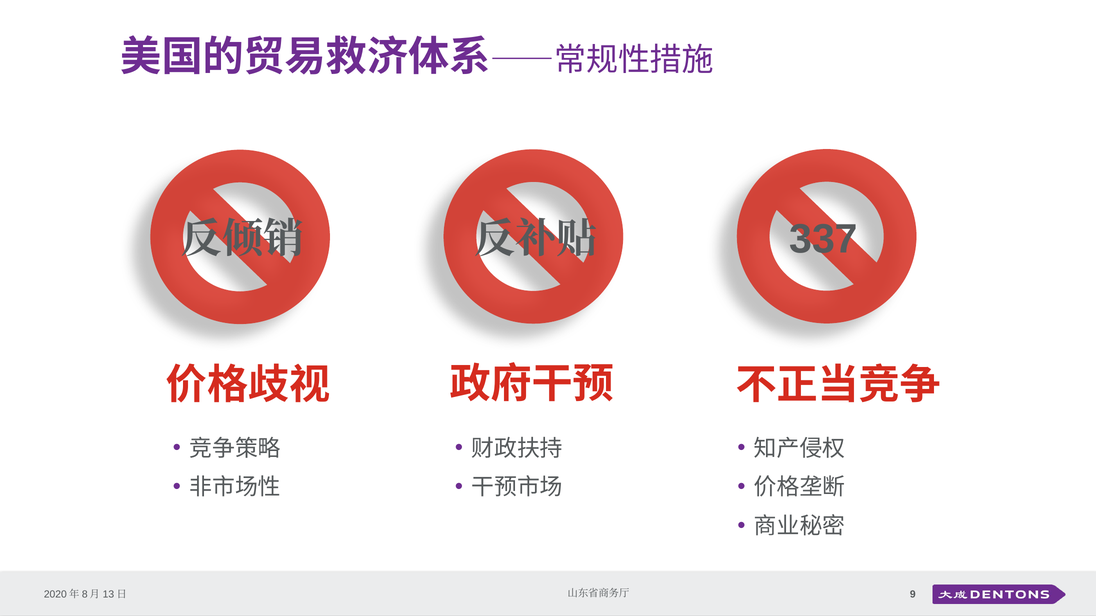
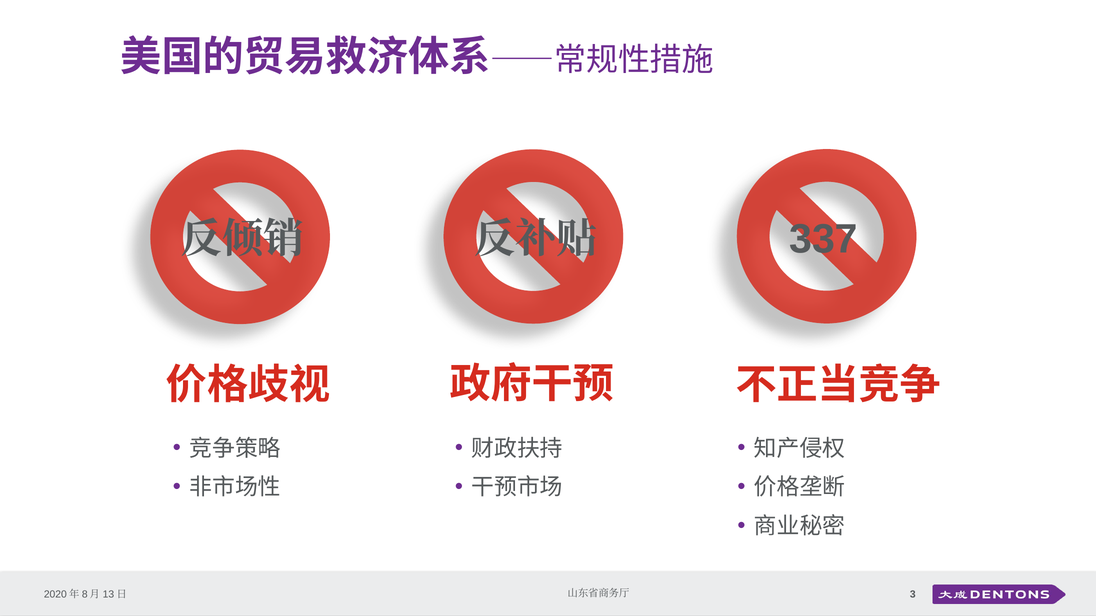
9: 9 -> 3 (913, 595)
